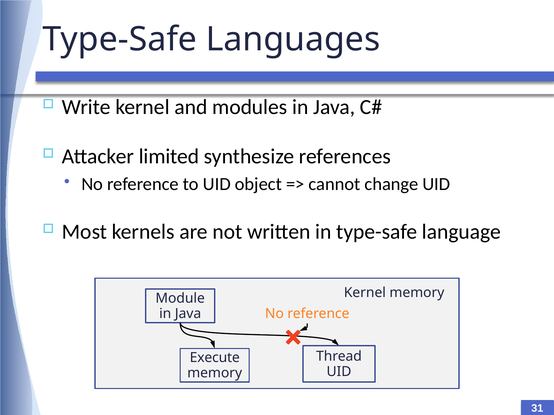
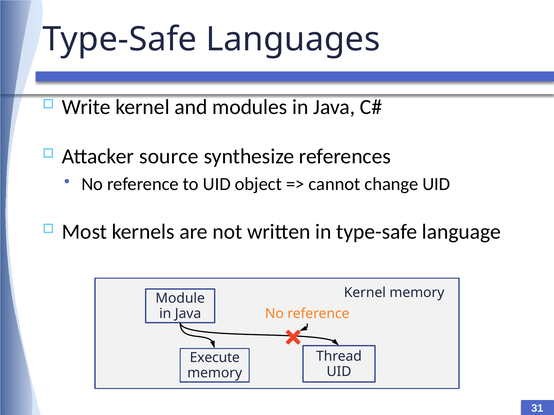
limited: limited -> source (169, 157)
